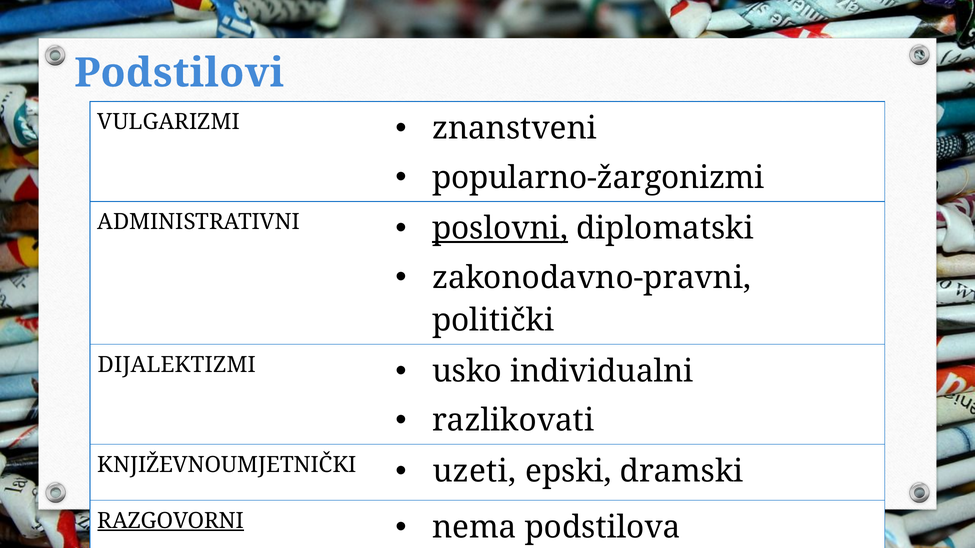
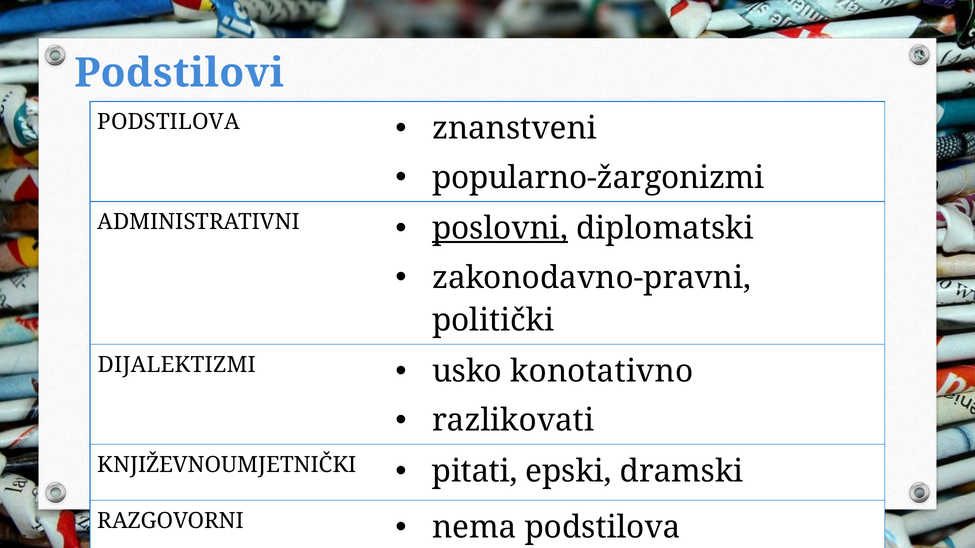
VULGARIZMI: VULGARIZMI -> PODSTILOVA (169, 122)
individualni: individualni -> konotativno (602, 372)
uzeti: uzeti -> pitati (475, 472)
RAZGOVORNI underline: present -> none (171, 521)
